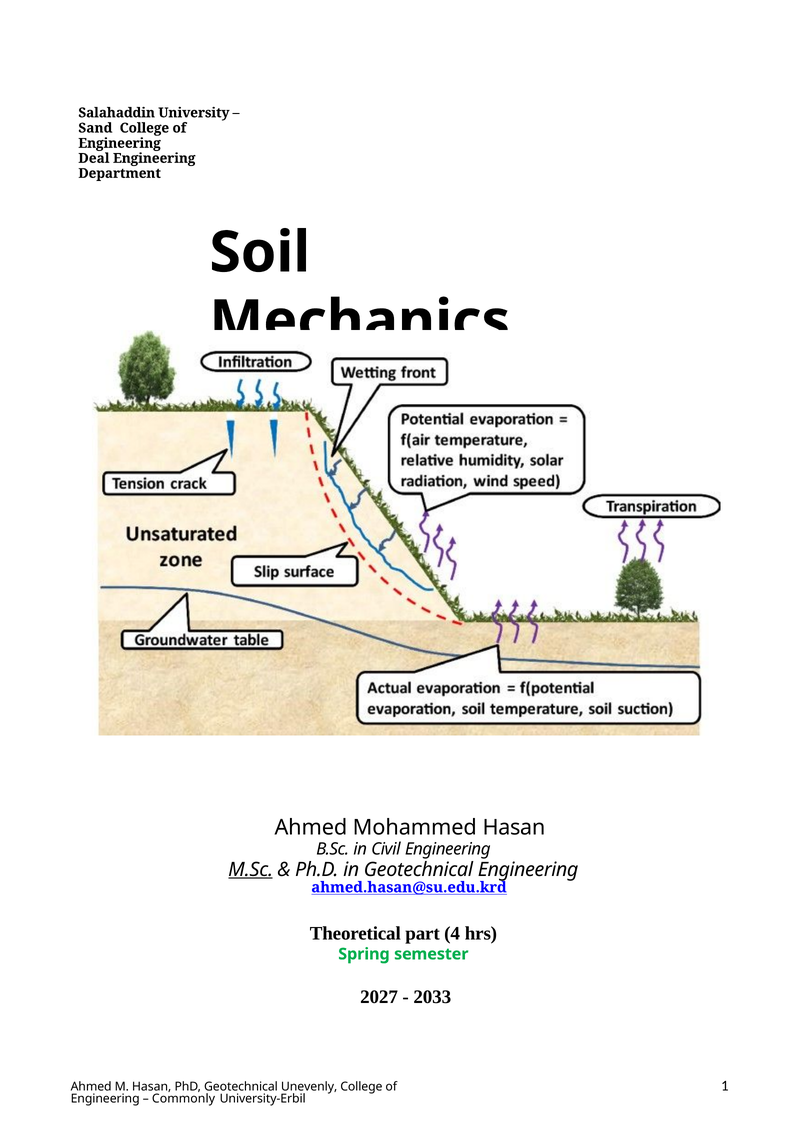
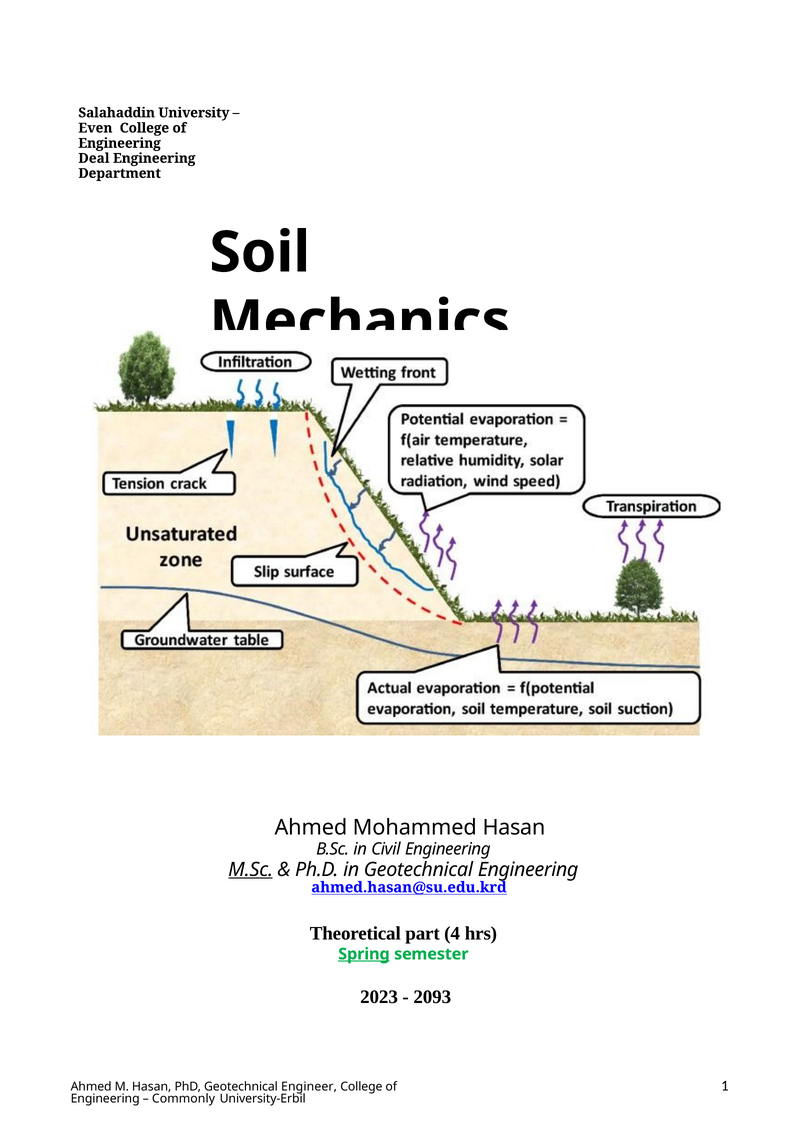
Sand: Sand -> Even (95, 128)
Spring underline: none -> present (364, 954)
2027: 2027 -> 2023 (379, 997)
2033: 2033 -> 2093 (432, 997)
Unevenly: Unevenly -> Engineer (309, 1086)
